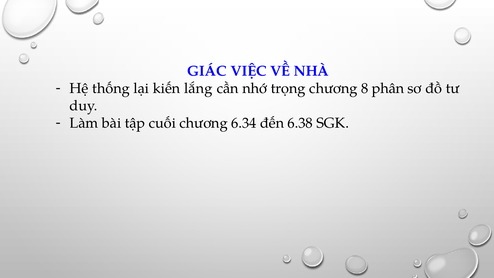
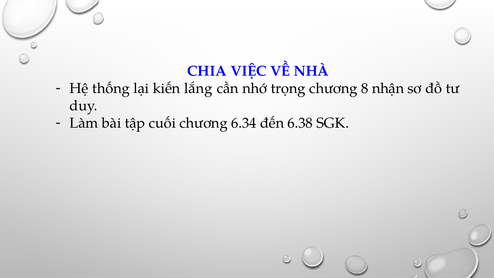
GIÁC: GIÁC -> CHIA (207, 71)
phân: phân -> nhận (388, 88)
